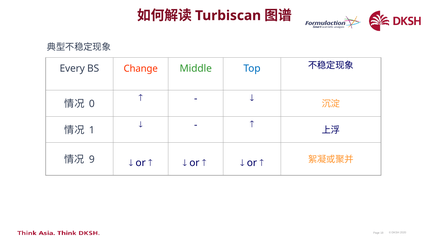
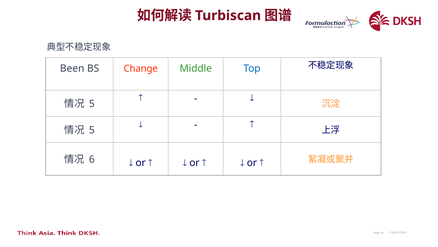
Every: Every -> Been (72, 68)
0: 0 -> 5 (92, 104)
1: 1 -> 5 (92, 130)
9: 9 -> 6 (92, 159)
